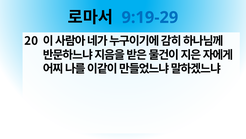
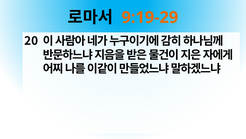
9:19-29 colour: blue -> orange (150, 17)
